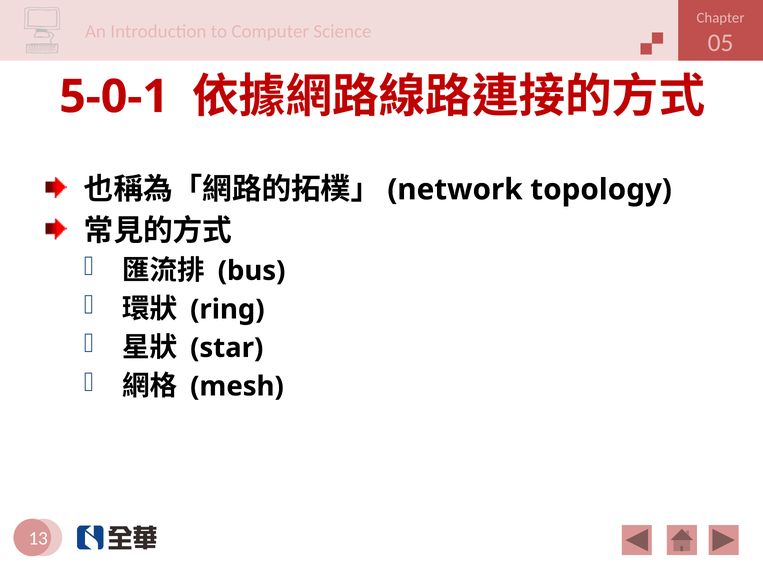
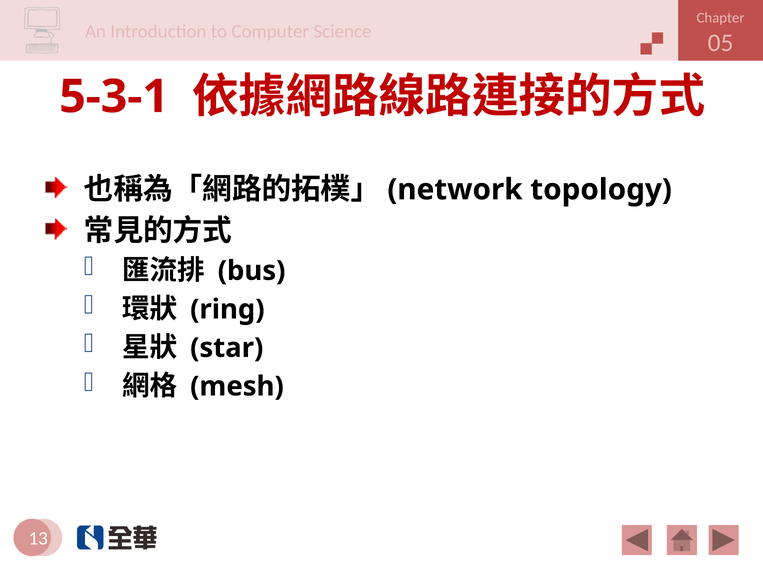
5-0-1: 5-0-1 -> 5-3-1 (114, 97)
